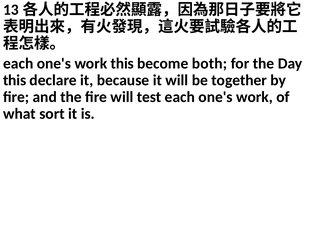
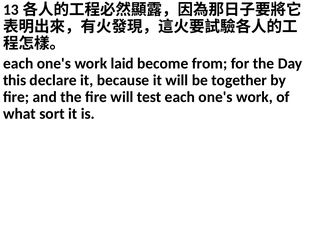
work this: this -> laid (122, 63)
both: both -> from (210, 63)
